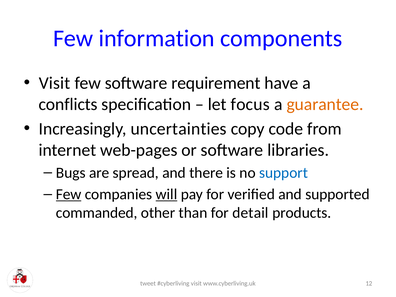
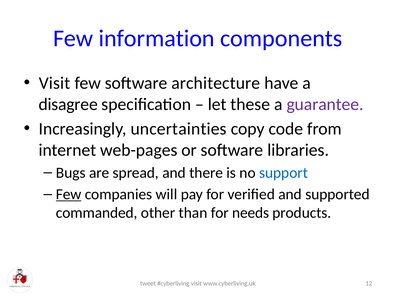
requirement: requirement -> architecture (216, 83)
conflicts: conflicts -> disagree (68, 104)
focus: focus -> these (250, 104)
guarantee colour: orange -> purple (325, 104)
will underline: present -> none (167, 194)
detail: detail -> needs (251, 213)
